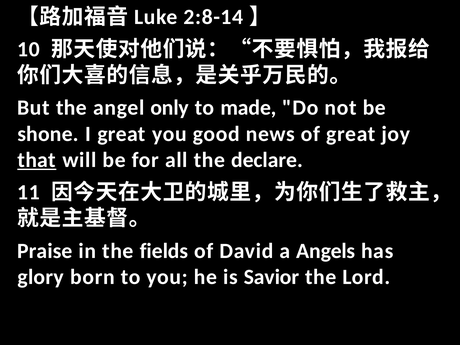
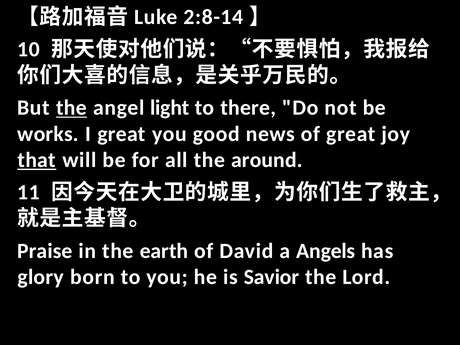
the underline: none -> present (71, 108)
only: only -> light (170, 108)
made: made -> there (248, 108)
shone: shone -> works (48, 134)
declare: declare -> around (267, 160)
fields: fields -> earth (164, 251)
